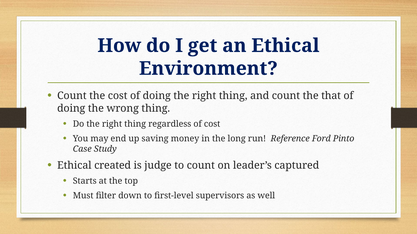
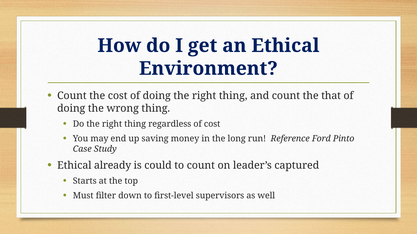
created: created -> already (113, 166)
judge: judge -> could (158, 166)
